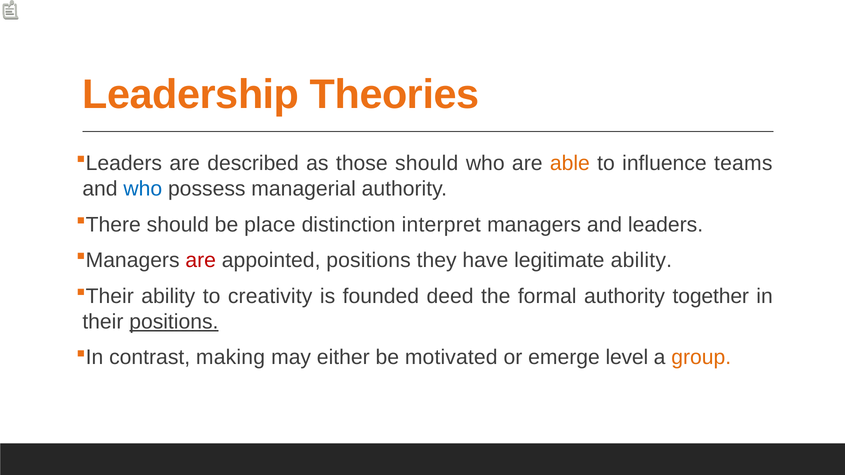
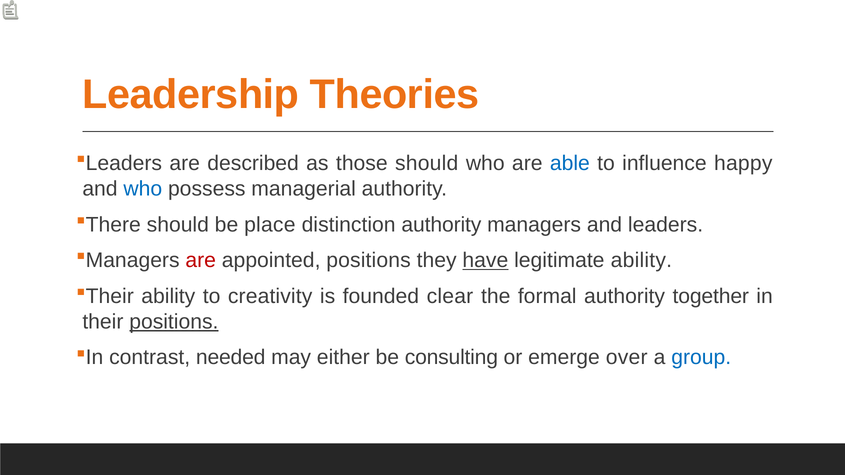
able colour: orange -> blue (570, 163)
teams: teams -> happy (743, 163)
distinction interpret: interpret -> authority (441, 225)
have underline: none -> present (485, 261)
deed: deed -> clear (450, 296)
making: making -> needed (231, 358)
motivated: motivated -> consulting (451, 358)
level: level -> over (627, 358)
group colour: orange -> blue (701, 358)
